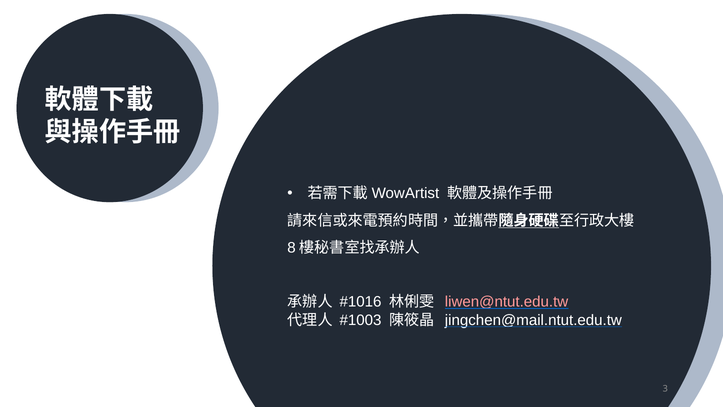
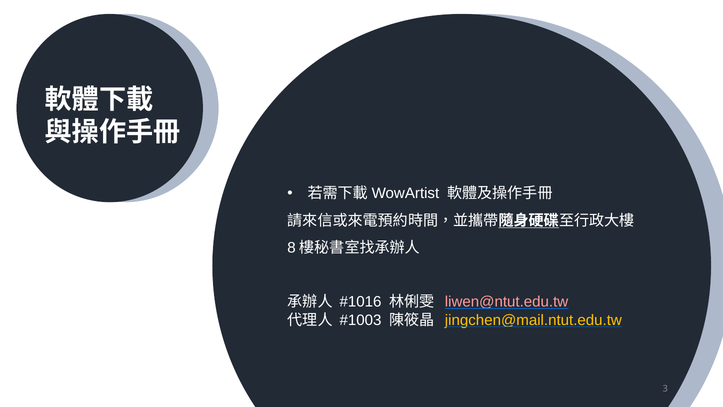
jingchen@mail.ntut.edu.tw colour: white -> yellow (533, 320)
